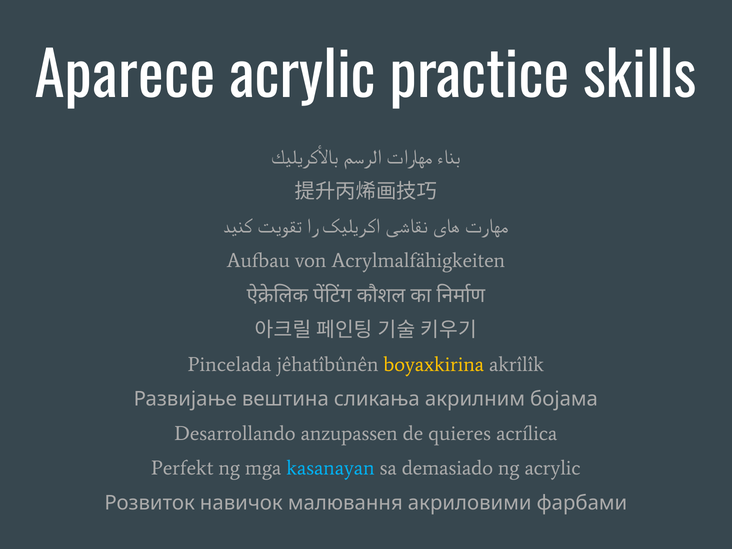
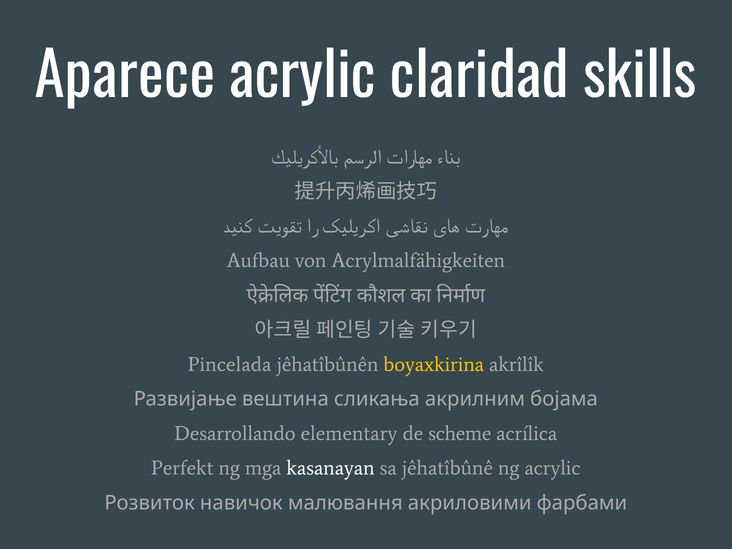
practice: practice -> claridad (479, 77)
anzupassen: anzupassen -> elementary (349, 434)
quieres: quieres -> scheme (460, 434)
kasanayan colour: light blue -> white (331, 468)
demasiado: demasiado -> jêhatîbûnê (447, 468)
